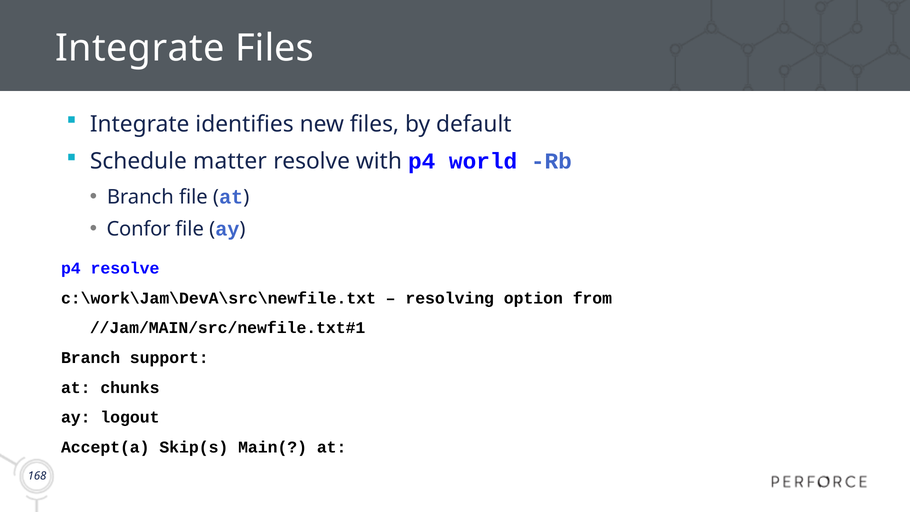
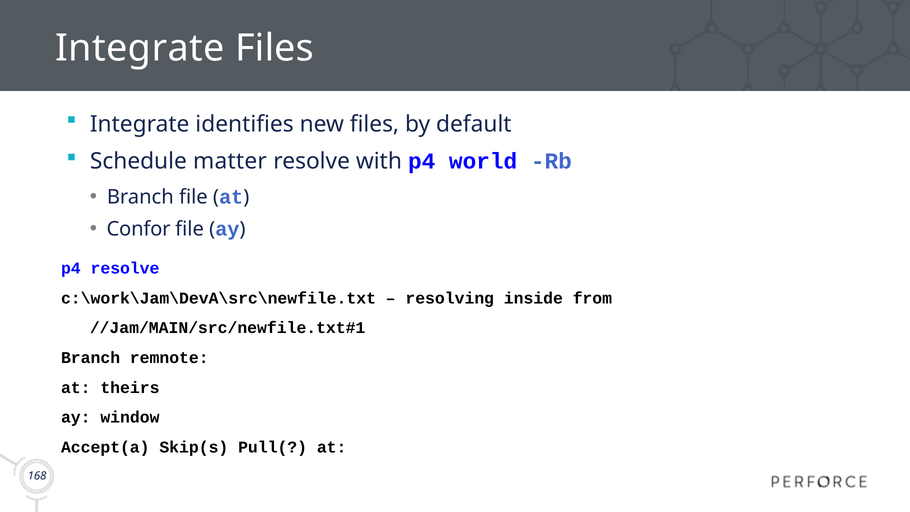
option: option -> inside (533, 298)
support: support -> remnote (169, 358)
chunks: chunks -> theirs (130, 388)
logout: logout -> window (130, 417)
Main(: Main( -> Pull( (273, 447)
